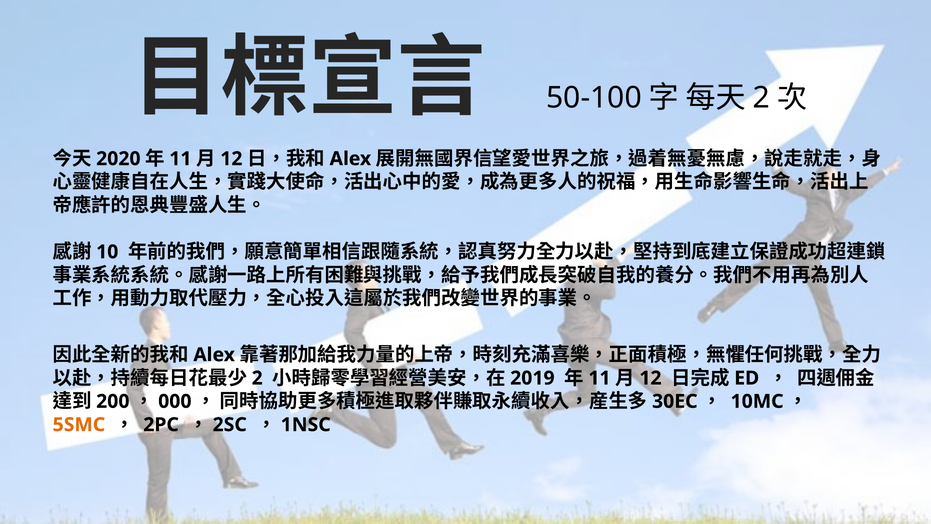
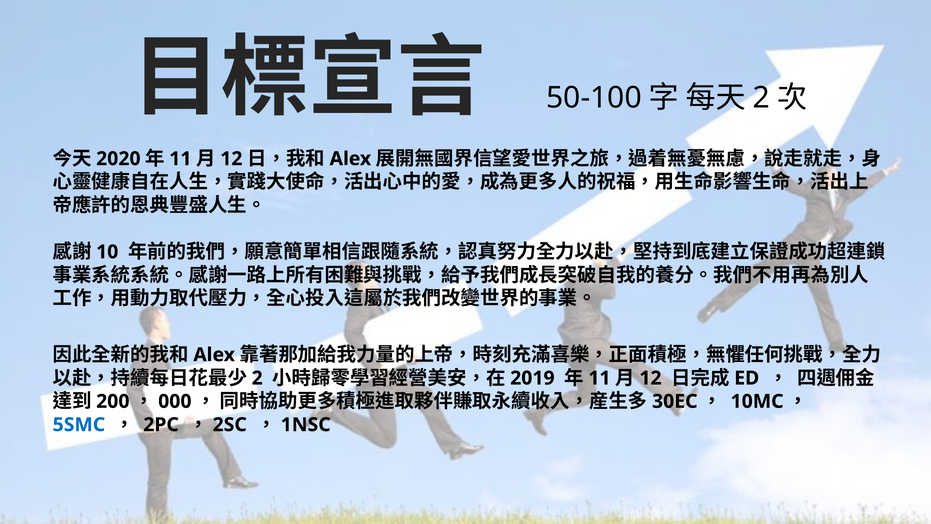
5SMC colour: orange -> blue (79, 424)
